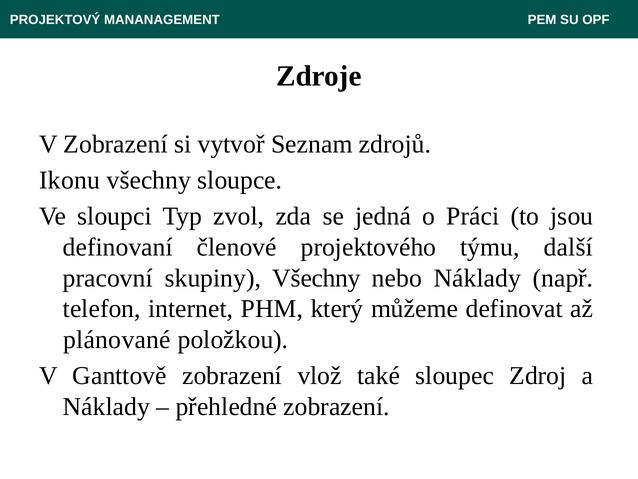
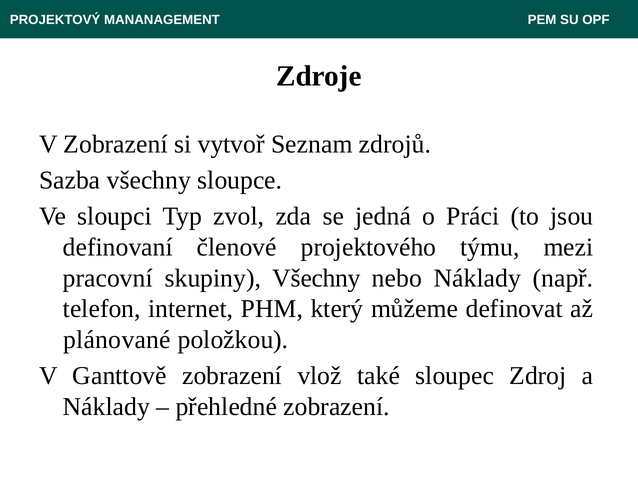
Ikonu: Ikonu -> Sazba (70, 180)
další: další -> mezi (568, 247)
